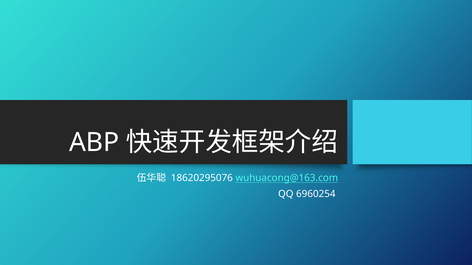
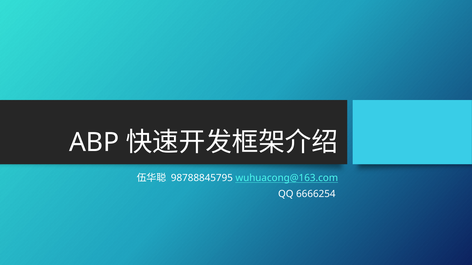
18620295076: 18620295076 -> 98788845795 (202, 178)
6960254: 6960254 -> 6666254 (316, 194)
